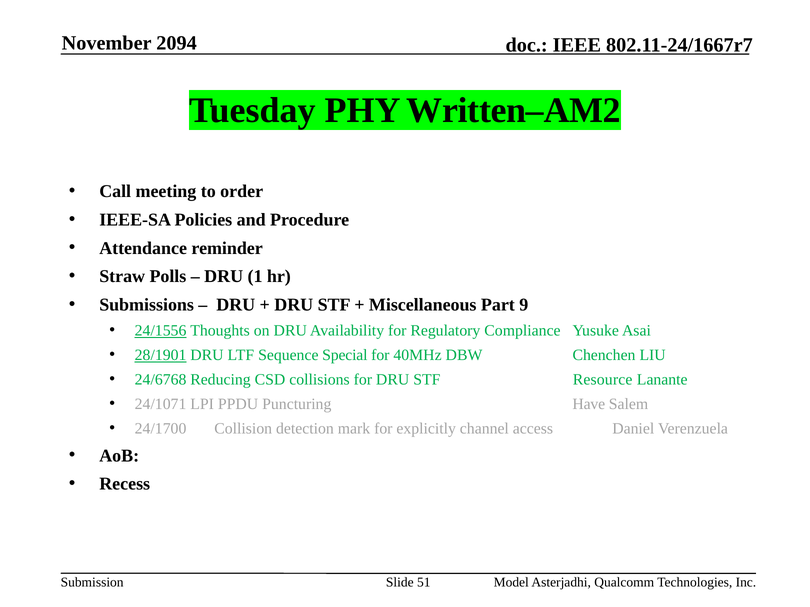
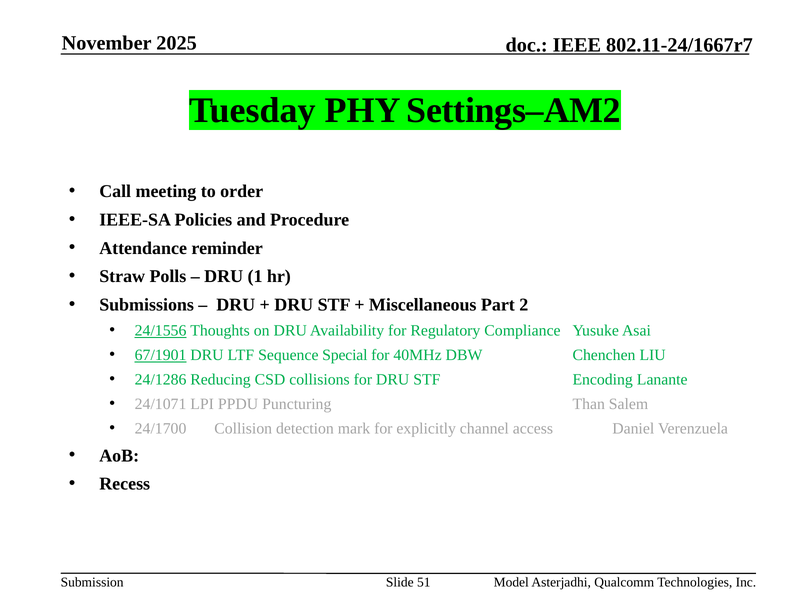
2094: 2094 -> 2025 (177, 43)
Written–AM2: Written–AM2 -> Settings–AM2 (514, 110)
9: 9 -> 2 (524, 305)
28/1901: 28/1901 -> 67/1901 (161, 355)
24/6768: 24/6768 -> 24/1286 (161, 380)
Resource: Resource -> Encoding (603, 380)
Have: Have -> Than (589, 404)
